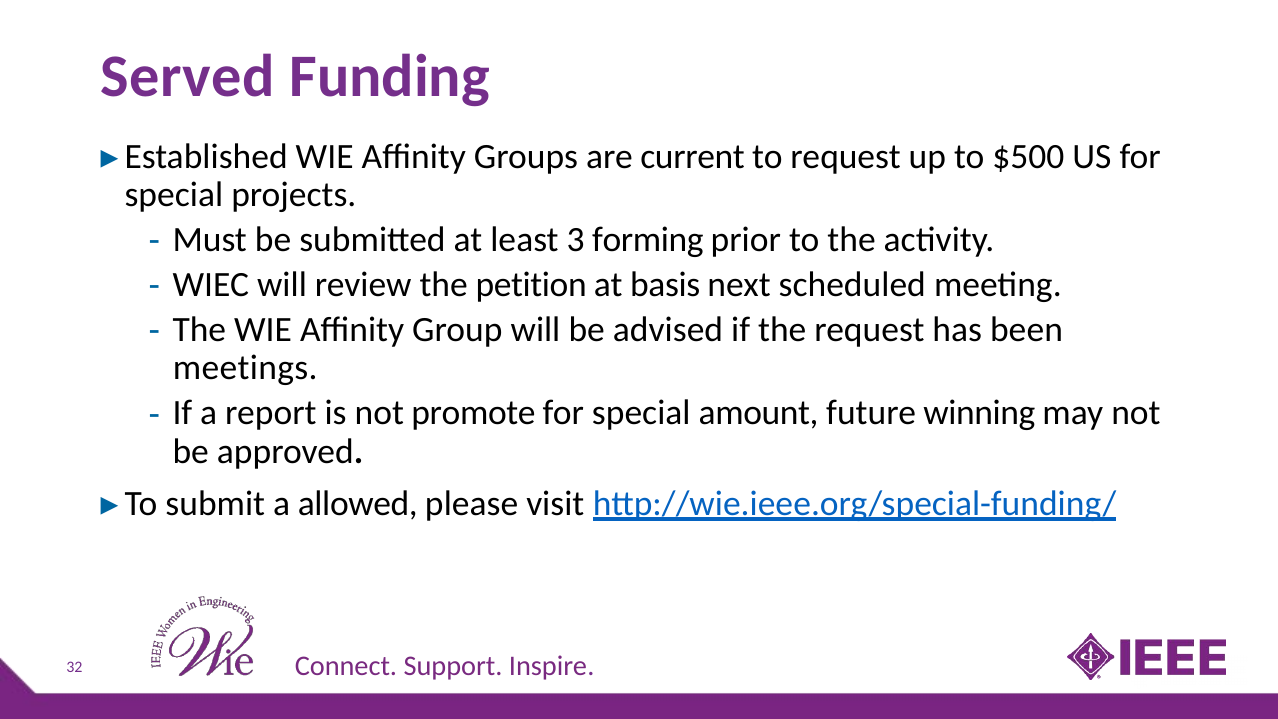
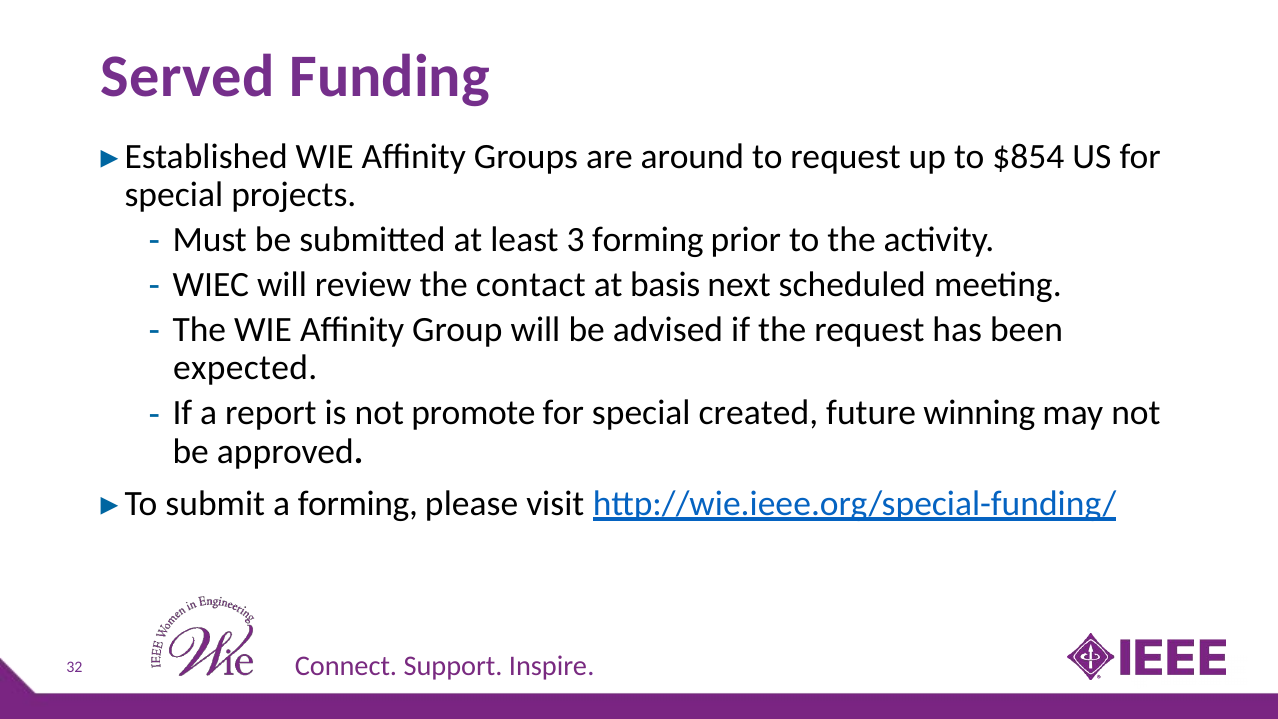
current: current -> around (692, 156)
$500: $500 -> $854 (1028, 156)
petition: petition -> contact (531, 285)
meetings: meetings -> expected (245, 368)
amount: amount -> created (758, 413)
a allowed: allowed -> forming (358, 504)
